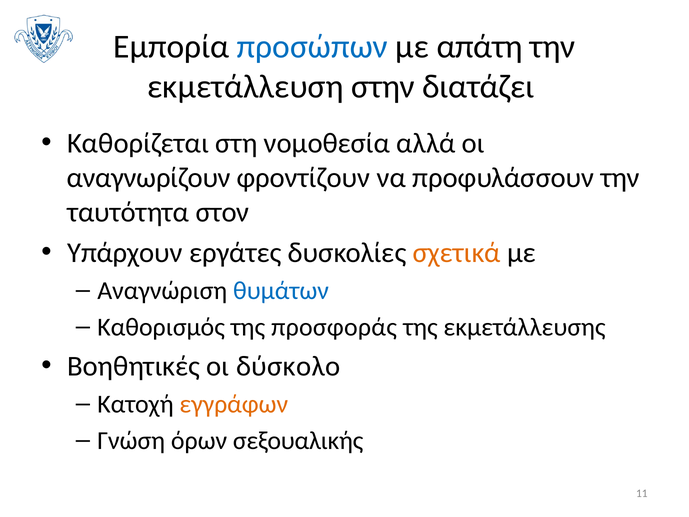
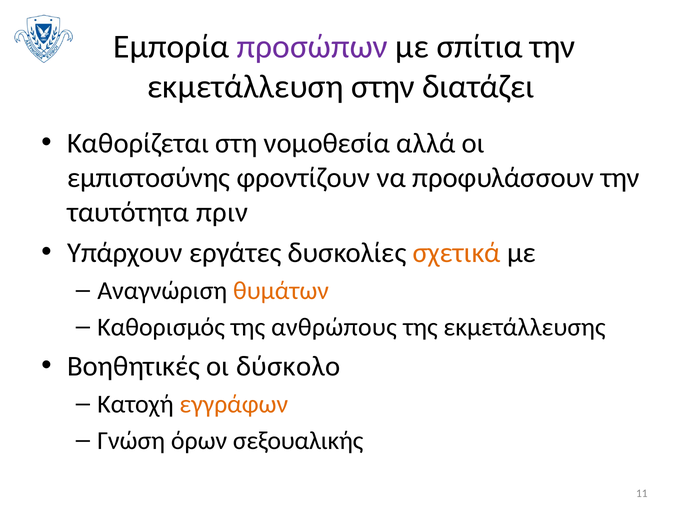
προσώπων colour: blue -> purple (312, 47)
απάτη: απάτη -> σπίτια (480, 47)
αναγνωρίζουν: αναγνωρίζουν -> εμπιστοσύνης (149, 178)
στον: στον -> πριν (222, 212)
θυμάτων colour: blue -> orange (281, 291)
προσφοράς: προσφοράς -> ανθρώπους (334, 327)
